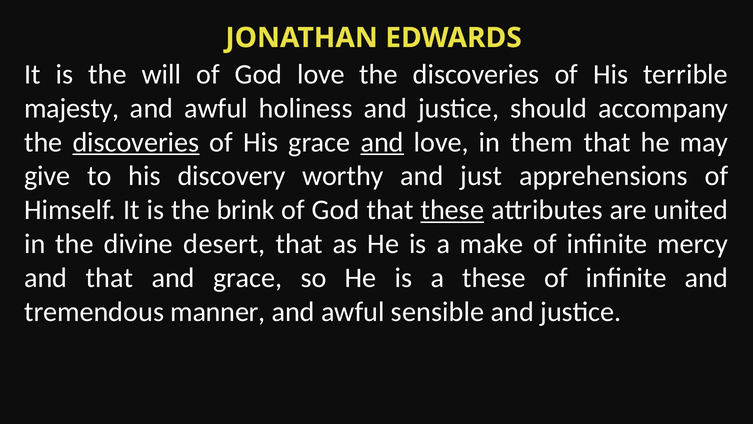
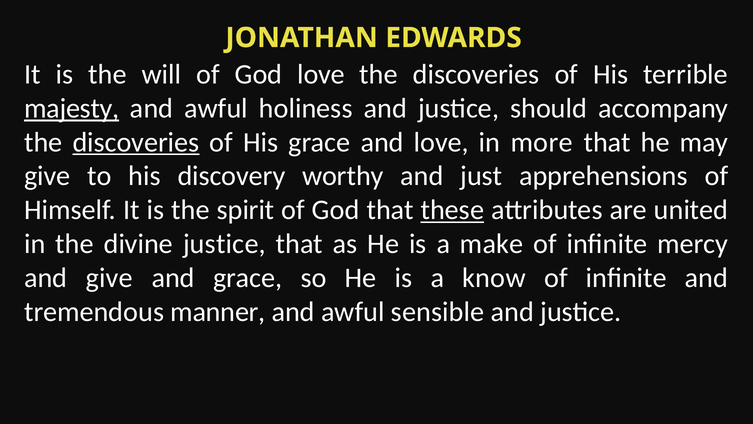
majesty underline: none -> present (72, 108)
and underline: present -> none (382, 142)
them: them -> more (542, 142)
brink: brink -> spirit (246, 210)
divine desert: desert -> justice (224, 244)
and that: that -> give (109, 278)
a these: these -> know (494, 278)
